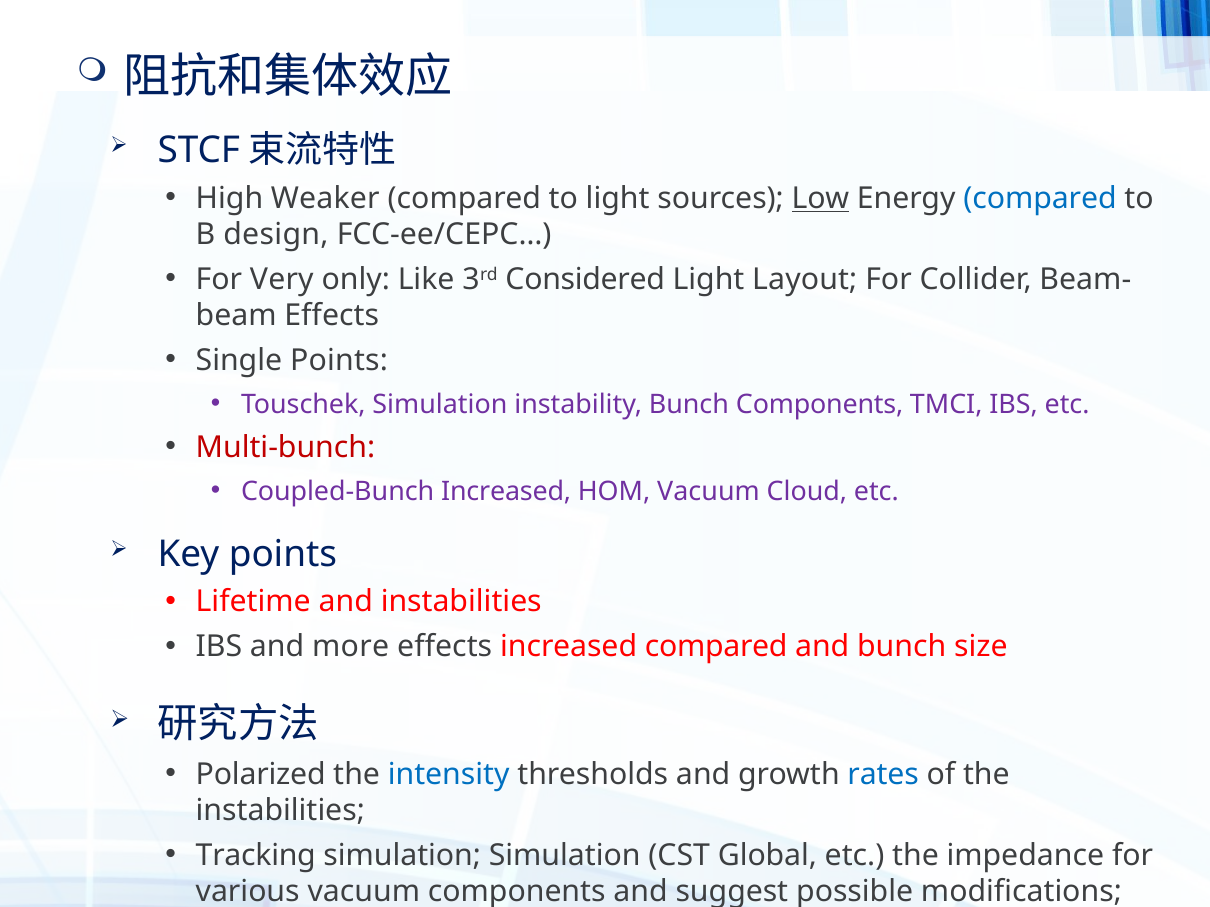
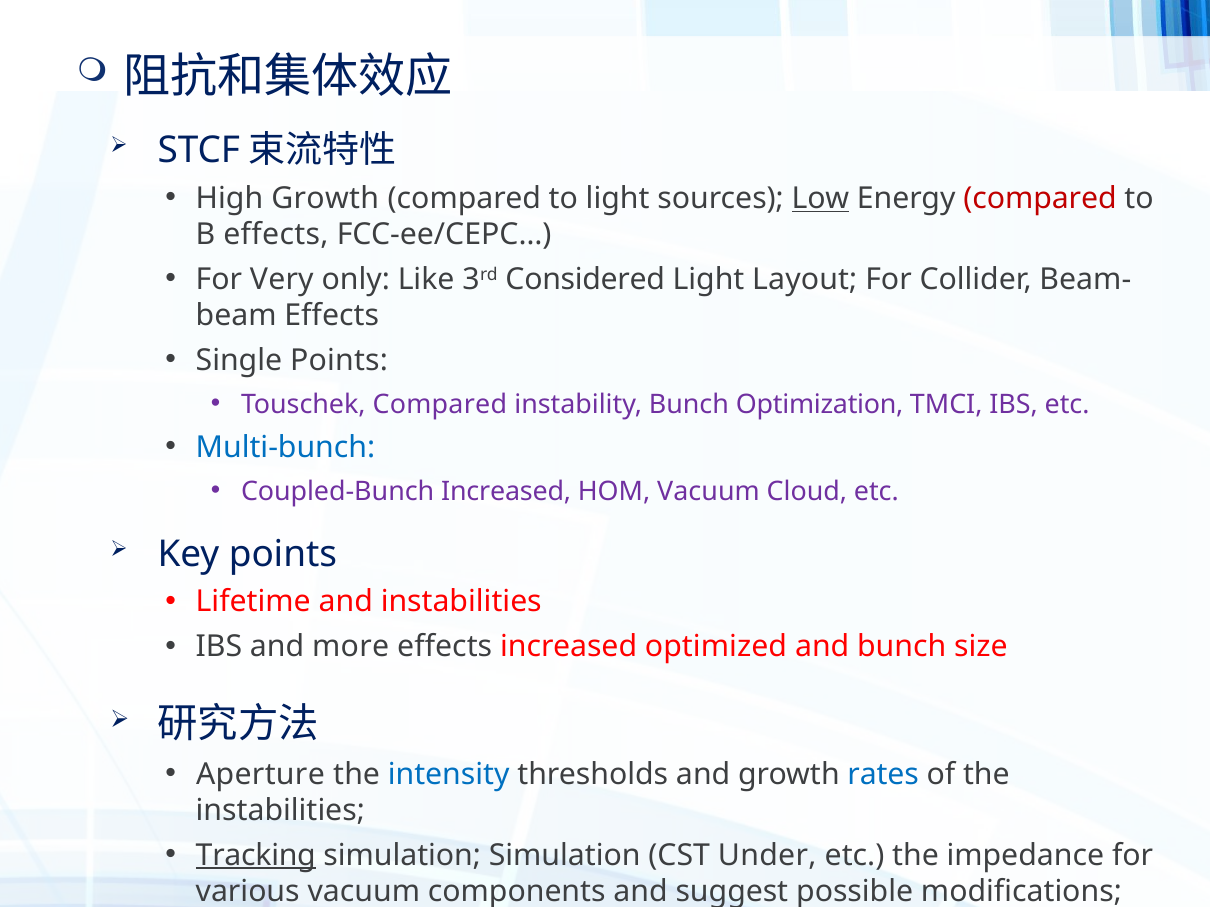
High Weaker: Weaker -> Growth (325, 199)
compared colour: blue -> red (1040, 199)
B design: design -> effects (276, 235)
Touschek Simulation: Simulation -> Compared (440, 405)
Bunch Components: Components -> Optimization (820, 405)
Multi-bunch colour: red -> blue (285, 448)
increased compared: compared -> optimized (716, 647)
Polarized: Polarized -> Aperture (260, 775)
Tracking underline: none -> present (256, 856)
Global: Global -> Under (767, 856)
